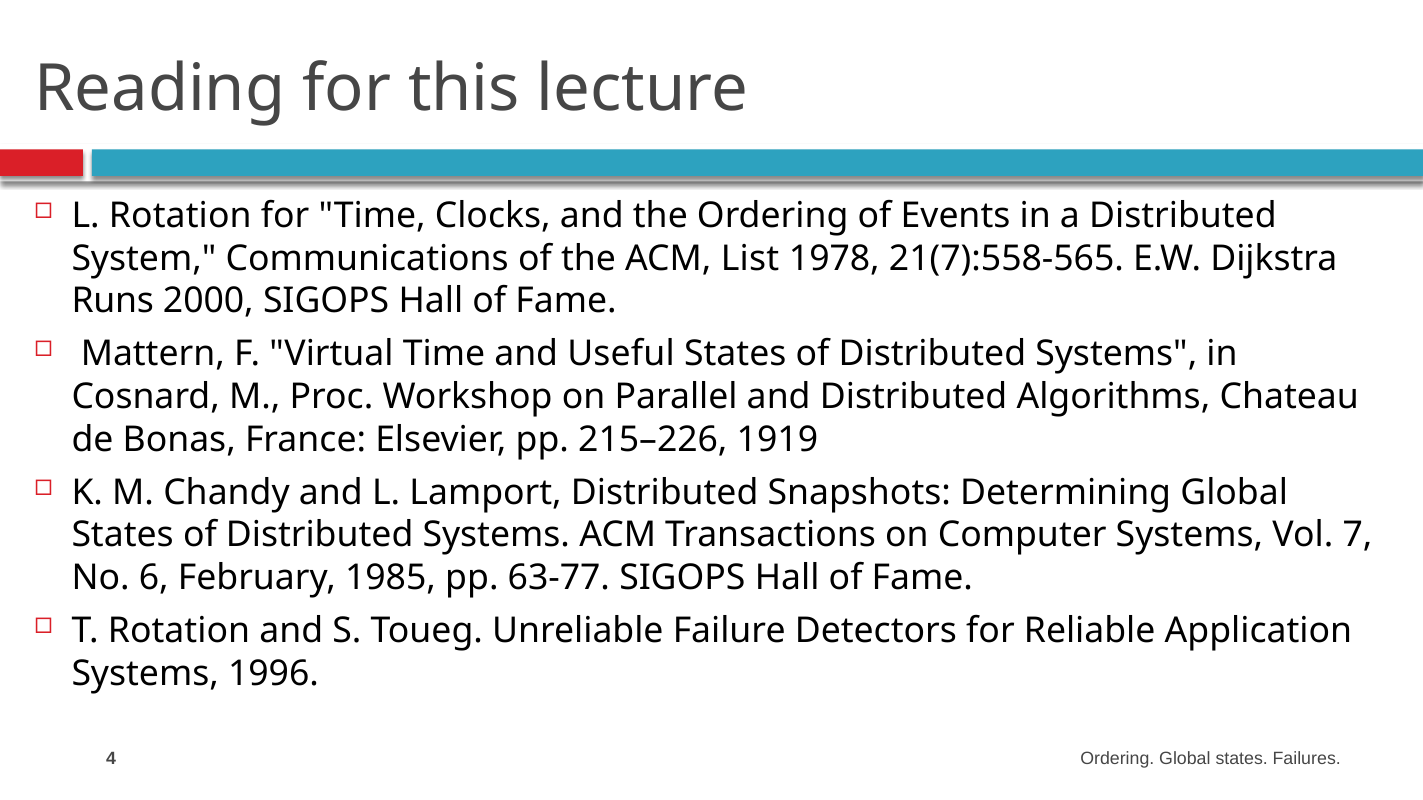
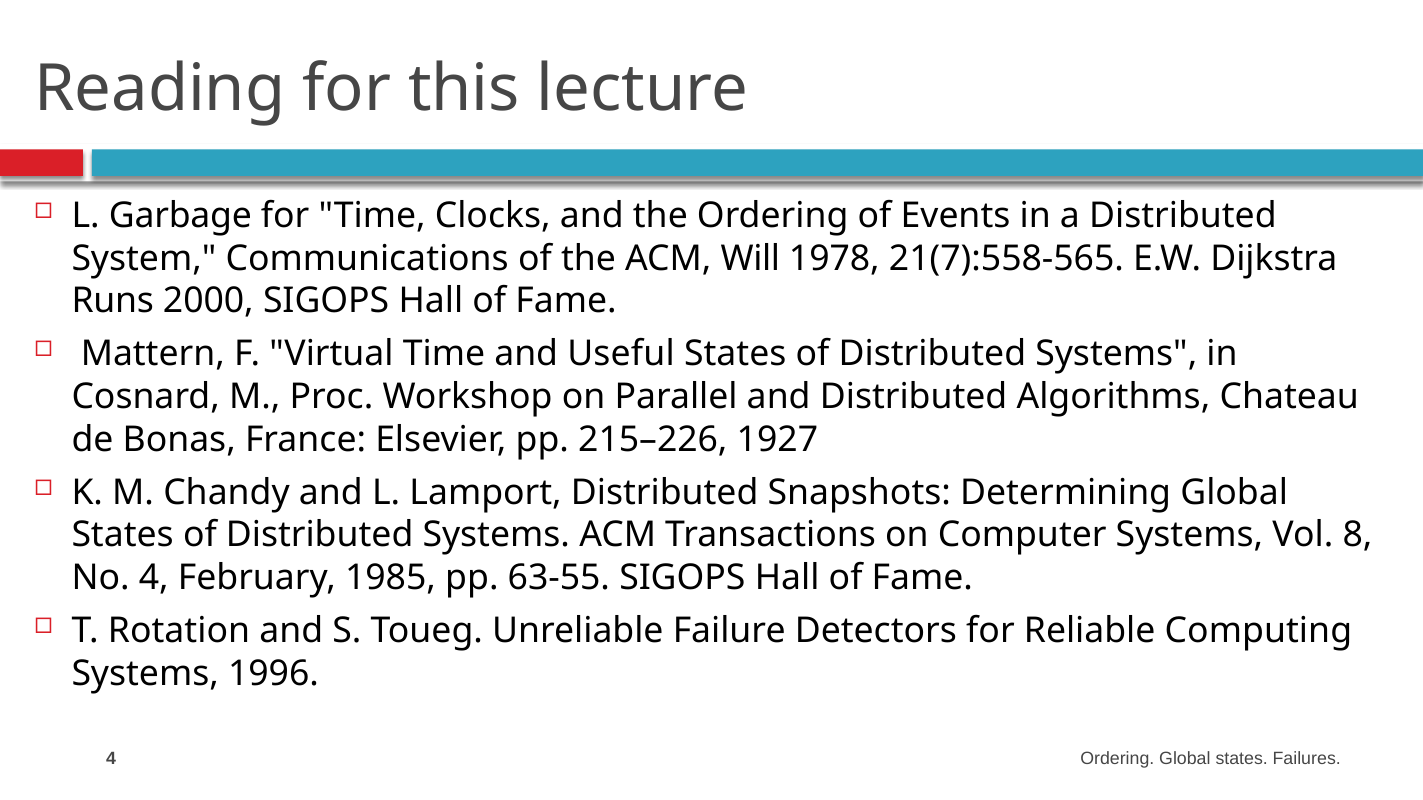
L Rotation: Rotation -> Garbage (180, 216)
List: List -> Will (750, 259)
1919: 1919 -> 1927 (777, 440)
7: 7 -> 8 (1358, 535)
No 6: 6 -> 4 (154, 578)
63-77: 63-77 -> 63-55 (559, 578)
Application: Application -> Computing (1258, 631)
